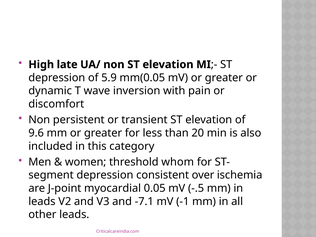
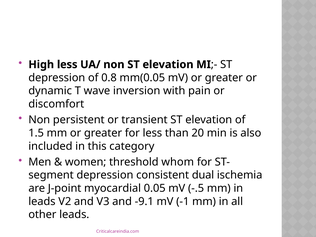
High late: late -> less (67, 65)
5.9: 5.9 -> 0.8 (109, 78)
9.6: 9.6 -> 1.5 (36, 133)
over: over -> dual (203, 175)
-7.1: -7.1 -> -9.1 (144, 201)
